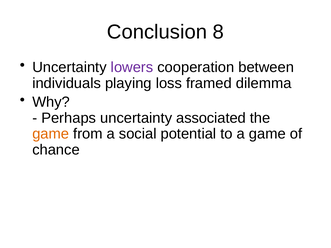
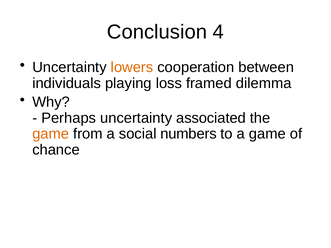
8: 8 -> 4 (218, 32)
lowers colour: purple -> orange (132, 67)
potential: potential -> numbers (188, 134)
